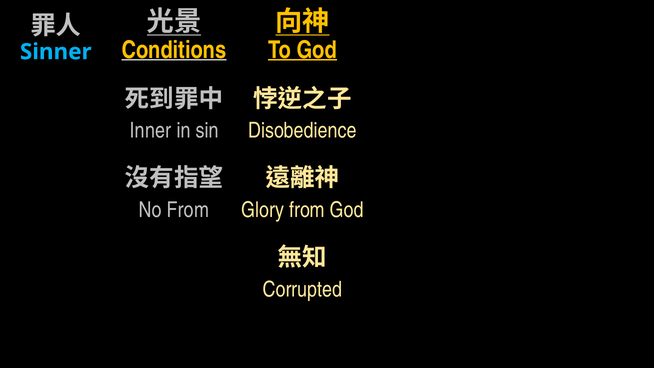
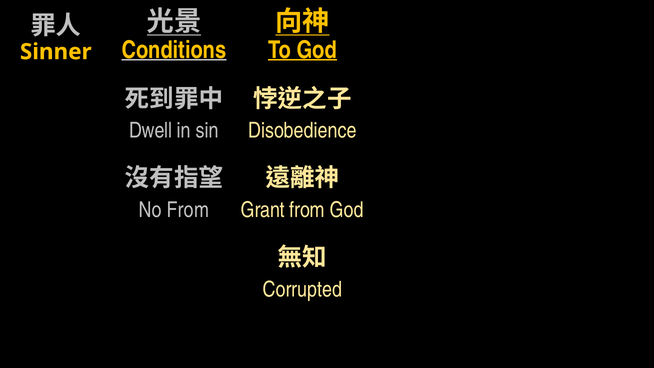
Sinner colour: light blue -> yellow (56, 52)
Inner: Inner -> Dwell (151, 131)
Glory: Glory -> Grant (263, 210)
